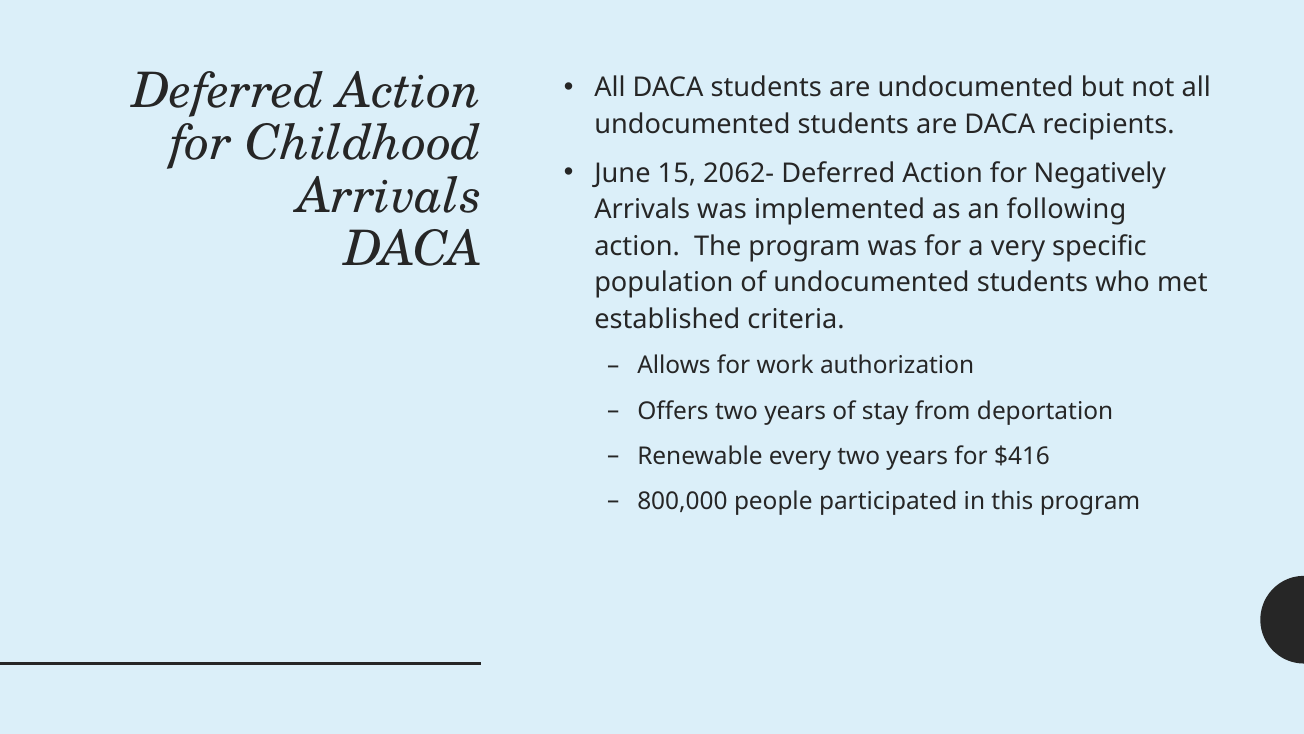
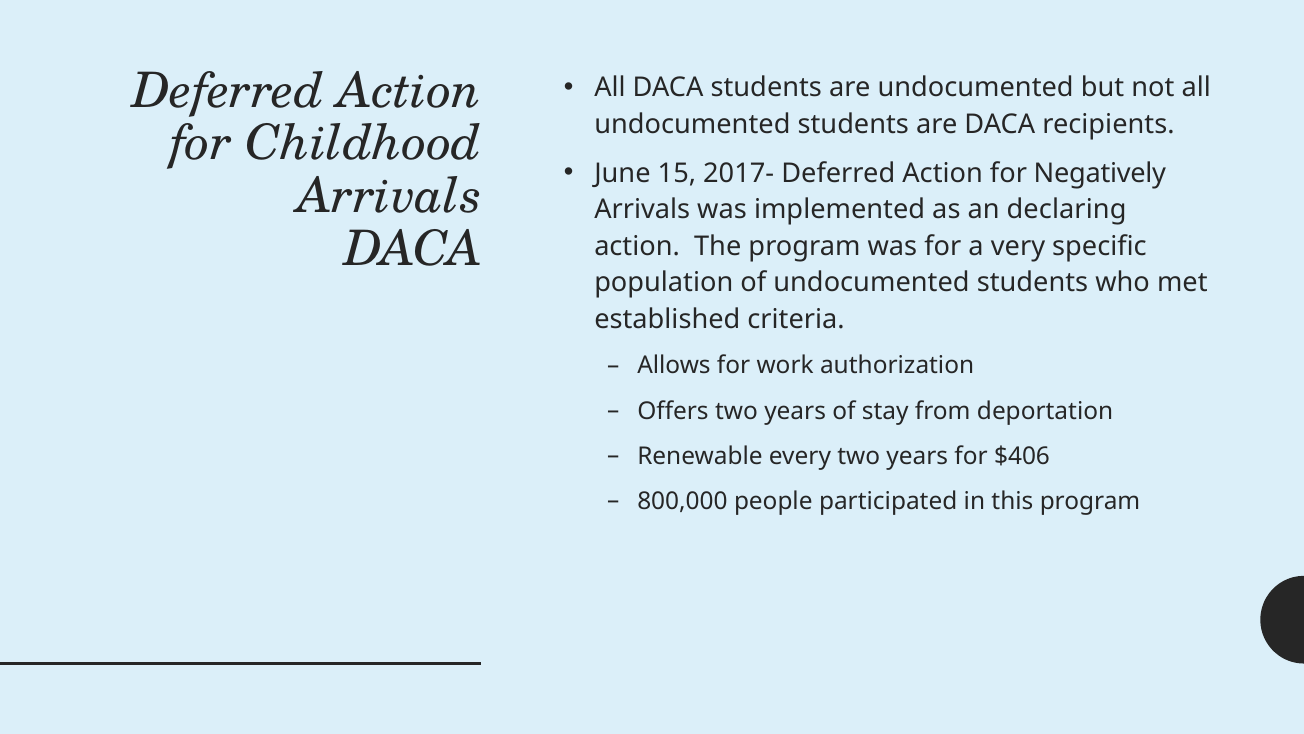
2062-: 2062- -> 2017- (739, 173)
following: following -> declaring (1067, 210)
$416: $416 -> $406 (1022, 456)
